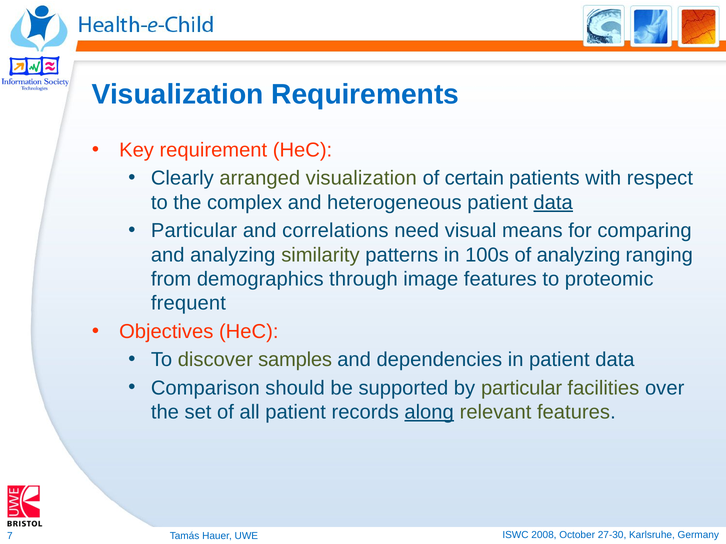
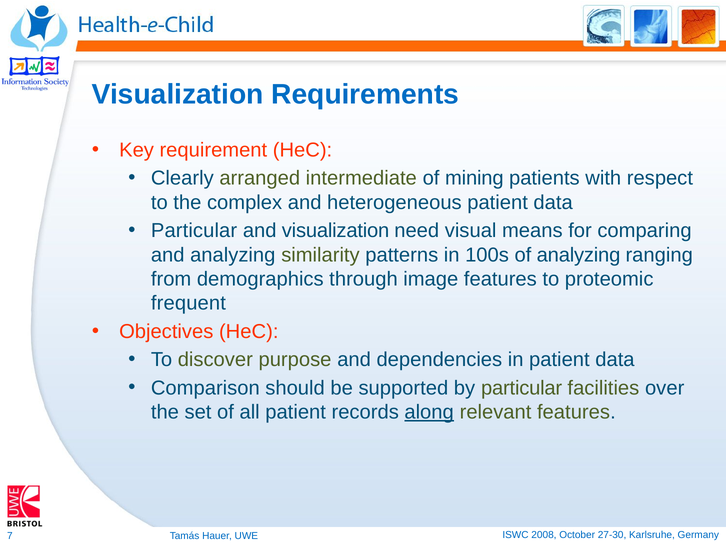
arranged visualization: visualization -> intermediate (361, 178)
certain: certain -> mining (474, 178)
data underline: present -> none (553, 203)
and correlations: correlations -> visualization (336, 231)
samples: samples -> purpose (295, 360)
